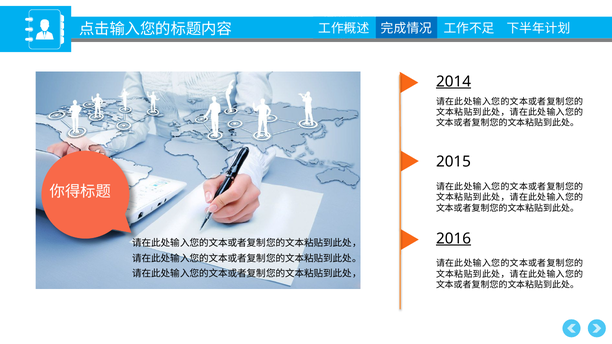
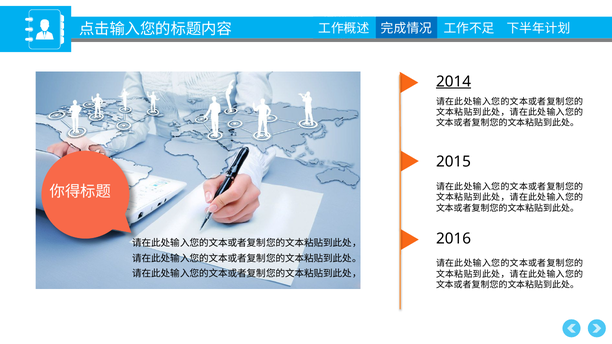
2016 underline: present -> none (454, 239)
